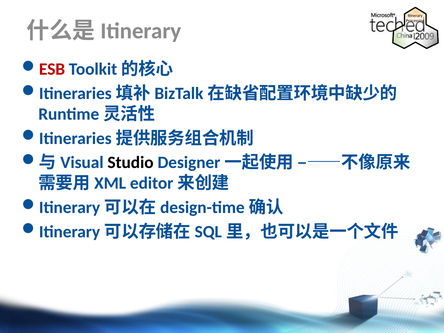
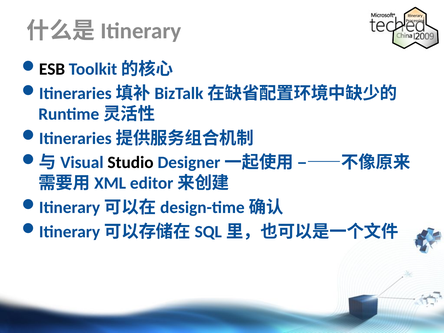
ESB colour: red -> black (52, 69)
